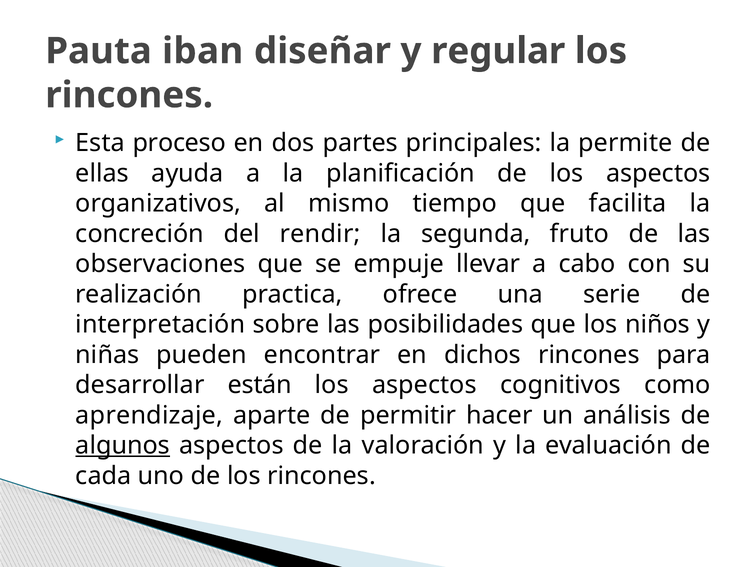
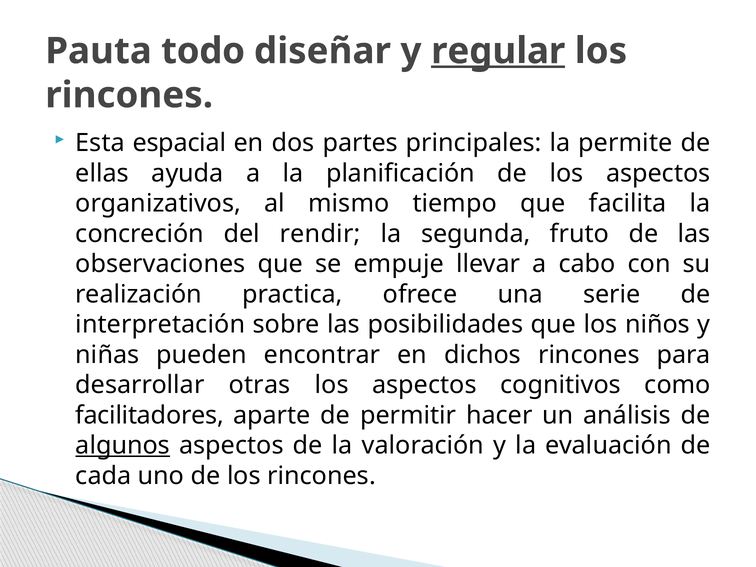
iban: iban -> todo (203, 51)
regular underline: none -> present (498, 51)
proceso: proceso -> espacial (179, 143)
están: están -> otras (260, 385)
aprendizaje: aprendizaje -> facilitadores (149, 415)
